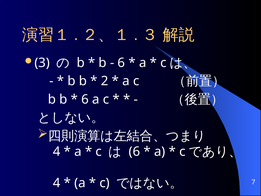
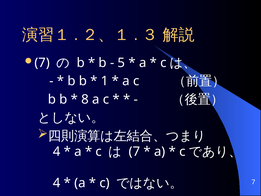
3: 3 -> 7 (42, 63)
6: 6 -> 5 (121, 63)
2: 2 -> 1 (105, 81)
6: 6 -> 8 (85, 99)
6: 6 -> 7 (134, 151)
